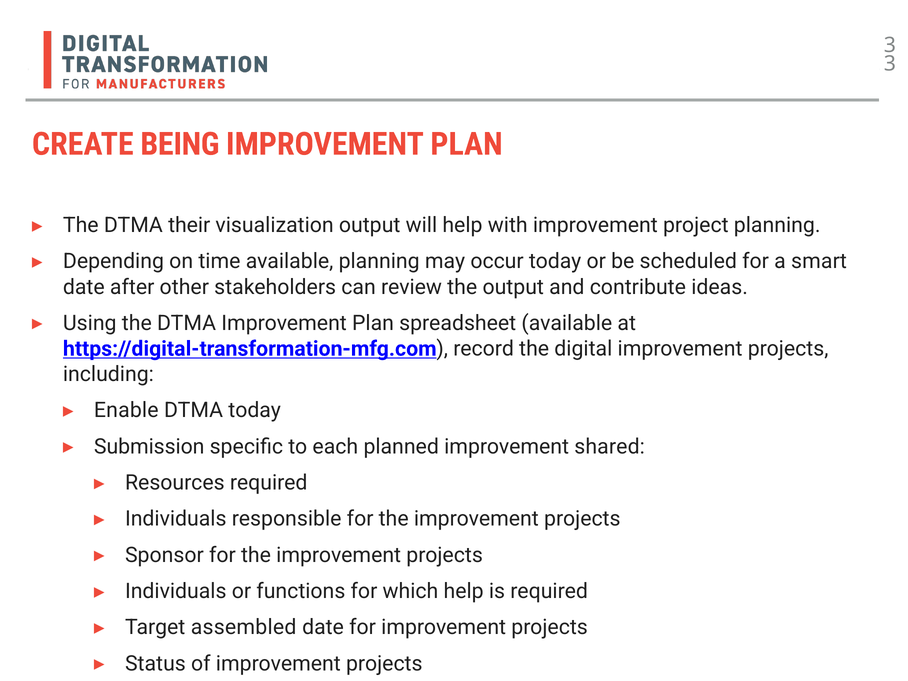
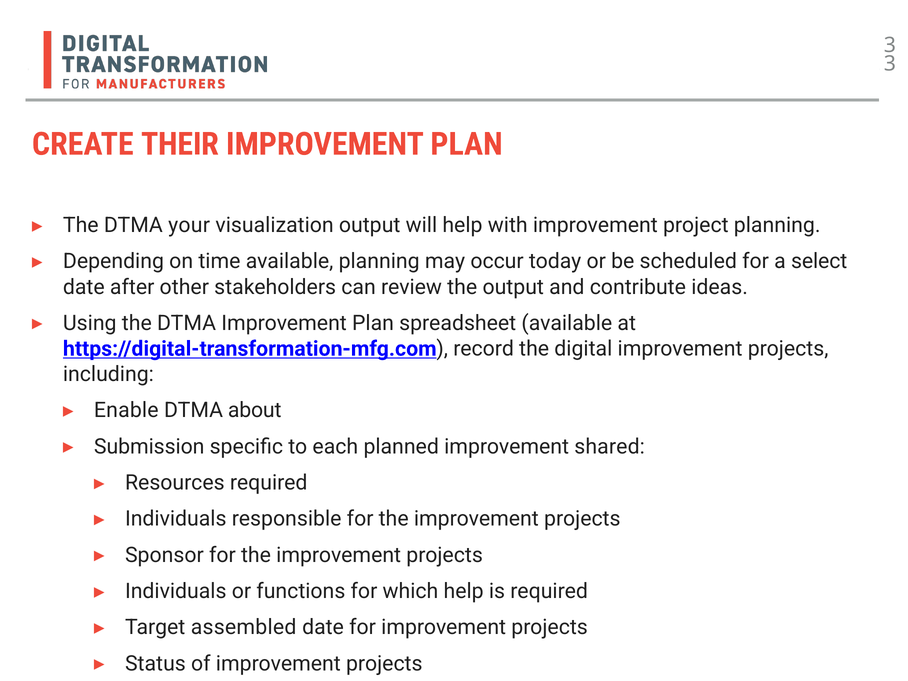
BEING: BEING -> THEIR (180, 144)
their: their -> your (189, 225)
smart: smart -> select (819, 261)
DTMA today: today -> about (255, 410)
